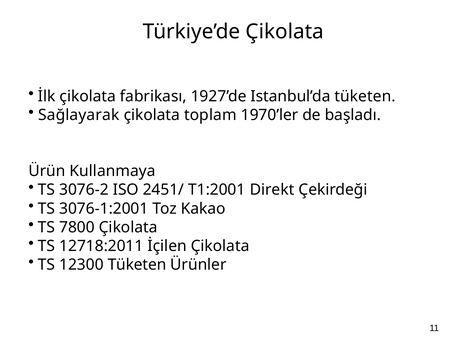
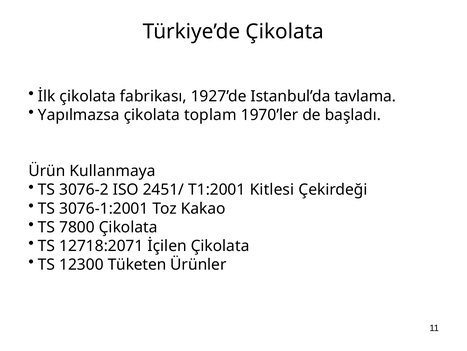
Istanbul’da tüketen: tüketen -> tavlama (365, 96)
Sağlayarak: Sağlayarak -> Yapılmazsa (79, 115)
Direkt: Direkt -> Kitlesi (272, 189)
12718:2011: 12718:2011 -> 12718:2071 (101, 245)
